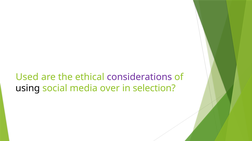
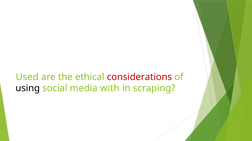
considerations colour: purple -> red (139, 77)
over: over -> with (110, 89)
selection: selection -> scraping (154, 89)
